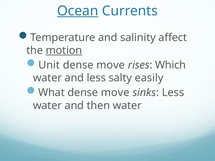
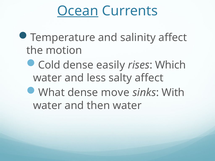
motion underline: present -> none (64, 50)
Unit: Unit -> Cold (49, 65)
move: move -> easily (111, 65)
salty easily: easily -> affect (149, 78)
sinks Less: Less -> With (173, 93)
